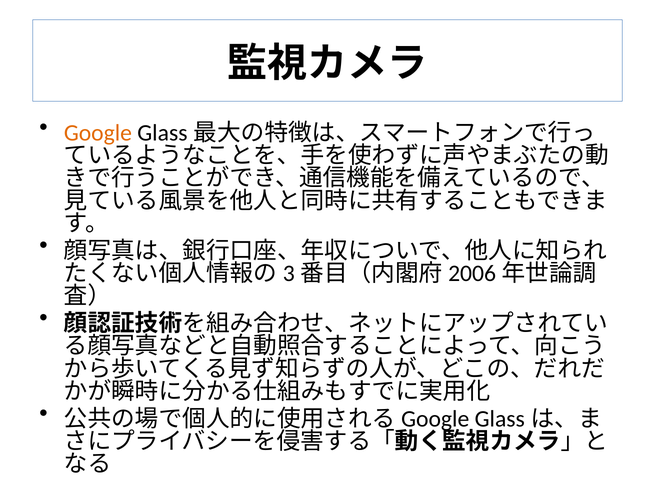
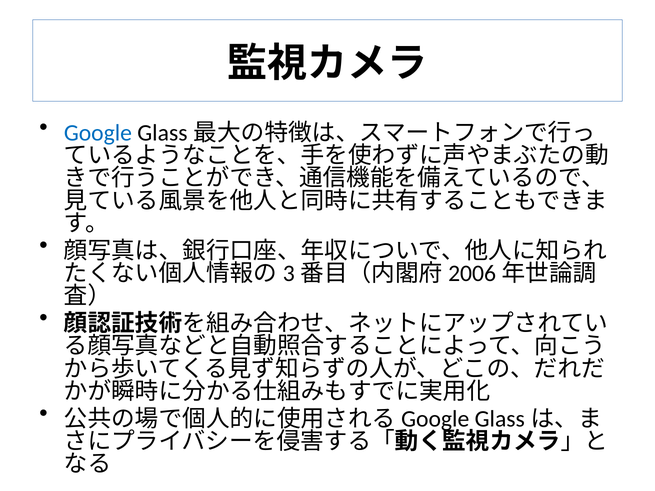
Google colour: orange -> blue (98, 133)
